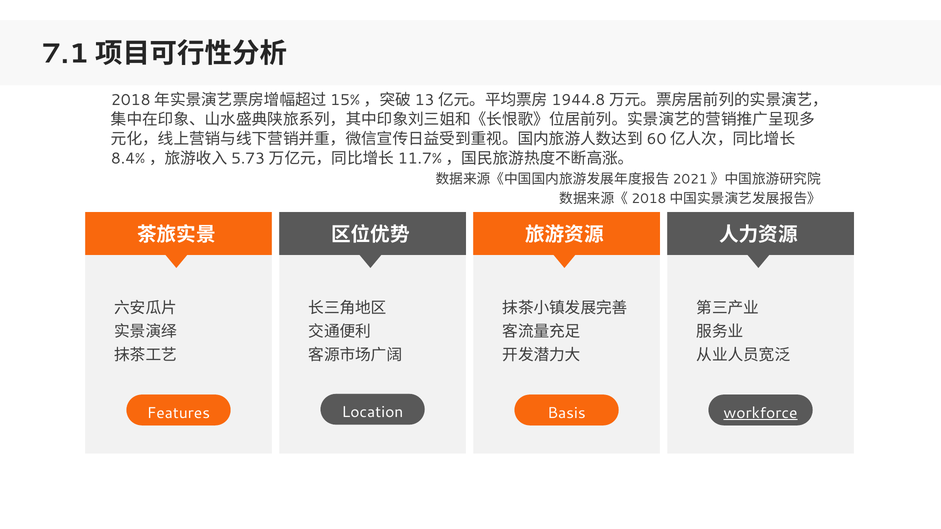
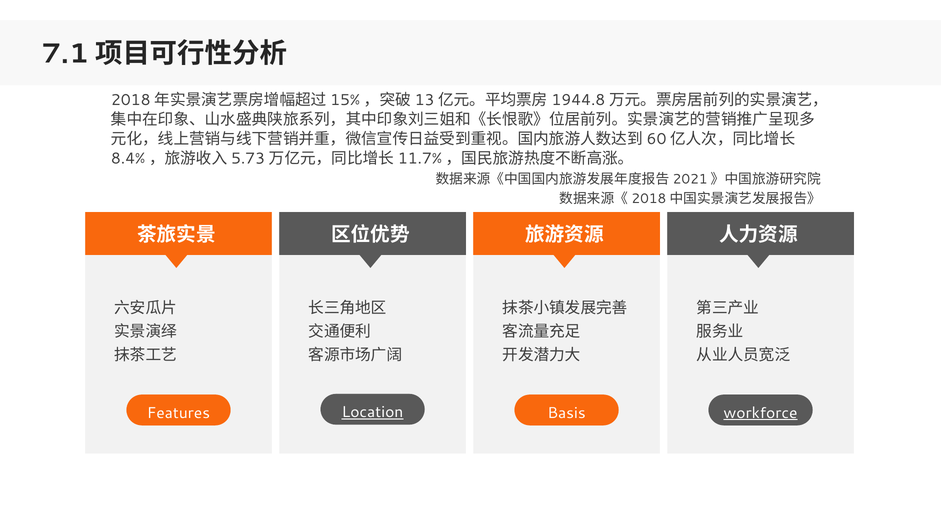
Location underline: none -> present (372, 412)
